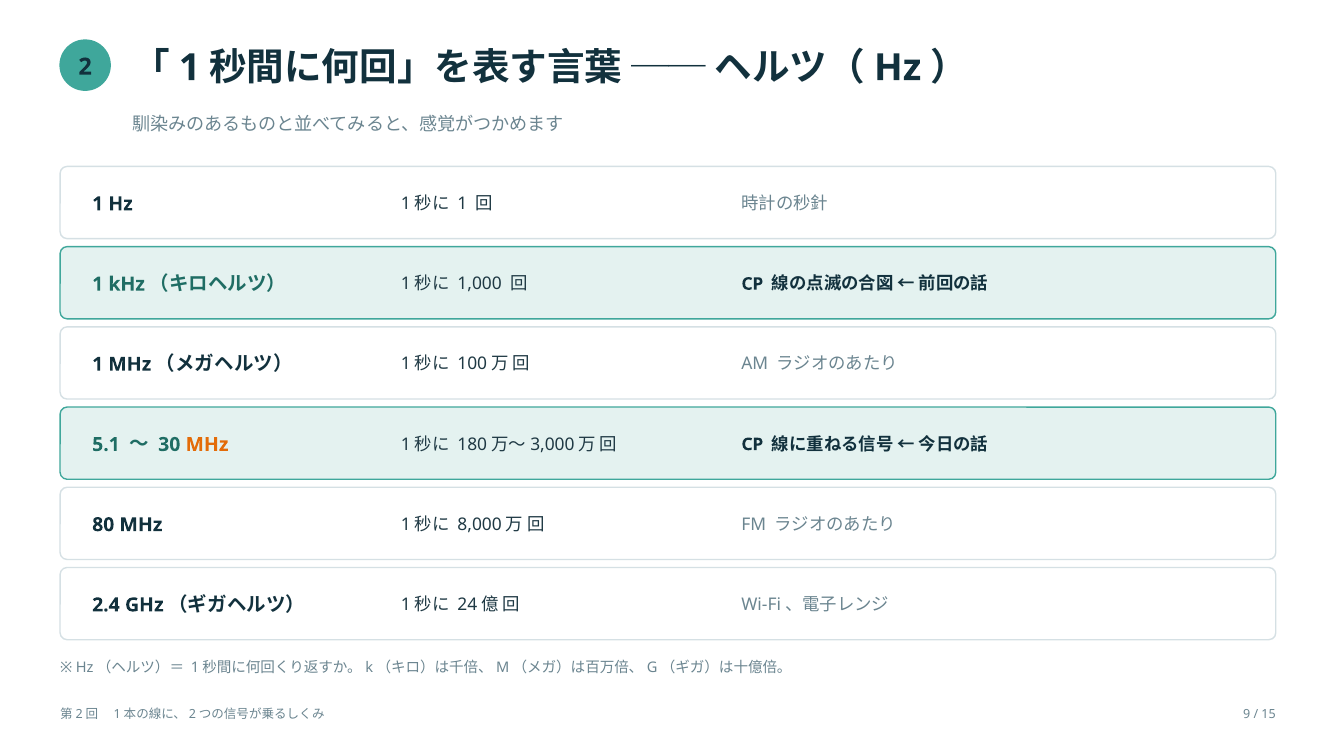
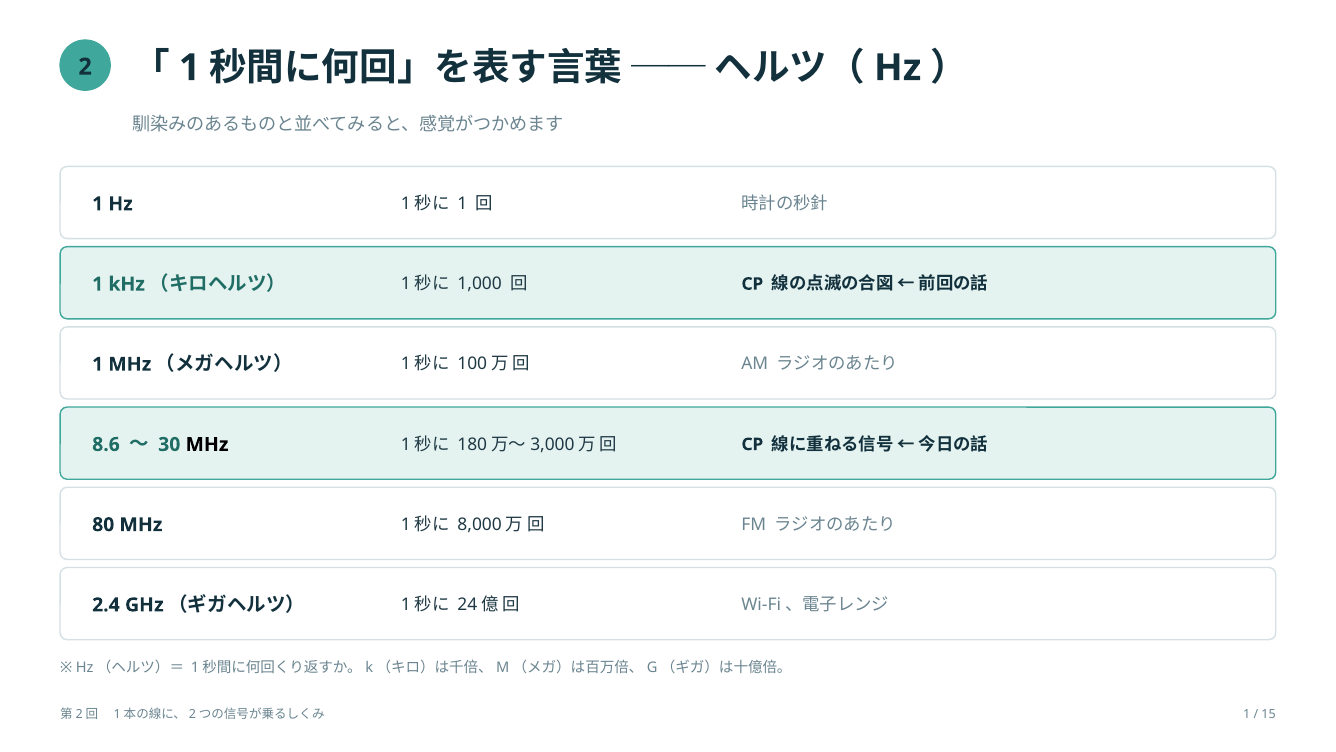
5.1: 5.1 -> 8.6 (106, 444)
MHz colour: orange -> black (207, 444)
9: 9 -> 1 (1247, 714)
